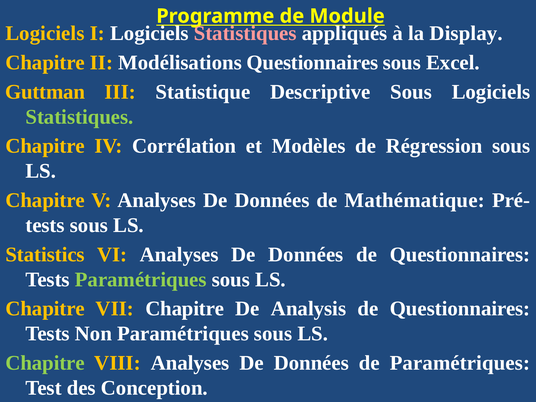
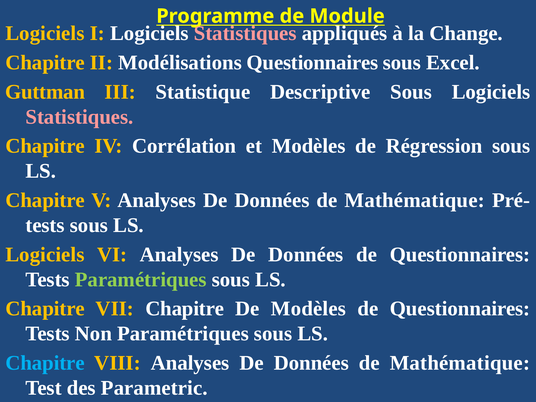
Display: Display -> Change (466, 33)
Statistiques colour: light green -> pink (79, 117)
Statistics: Statistics -> Logiciels (45, 255)
De Analysis: Analysis -> Modèles (308, 309)
Chapitre colour: light green -> light blue (45, 363)
Paramétriques: Paramétriques -> Mathématique (460, 363)
Conception: Conception -> Parametric (154, 388)
